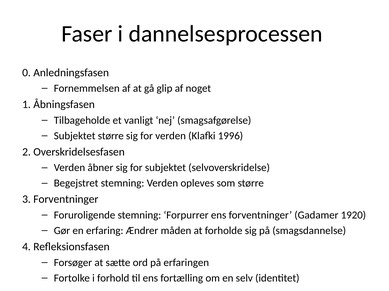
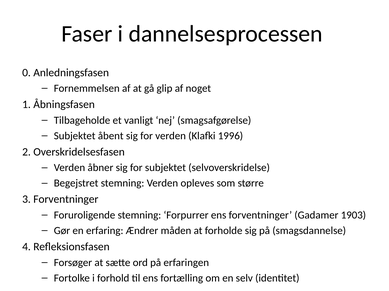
Subjektet større: større -> åbent (111, 136)
1920: 1920 -> 1903 (353, 216)
